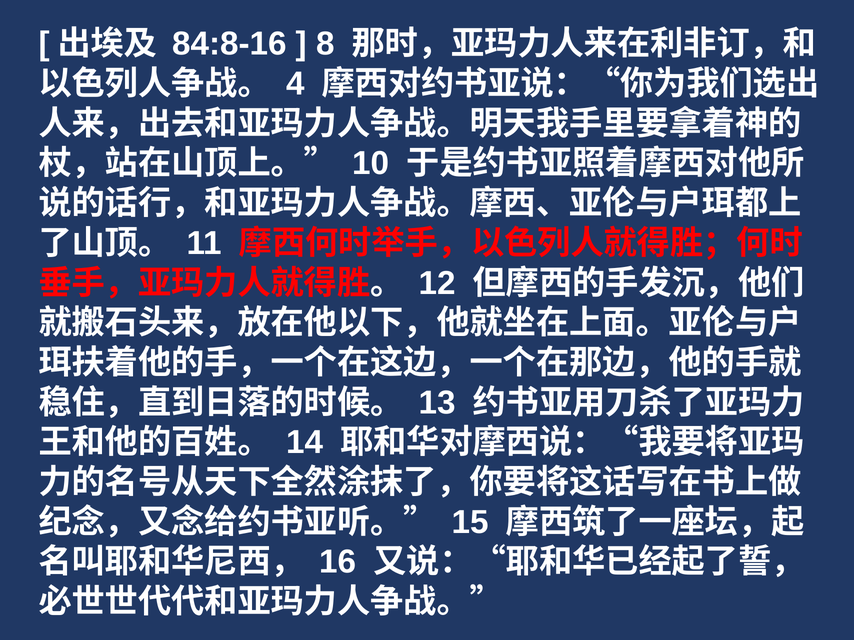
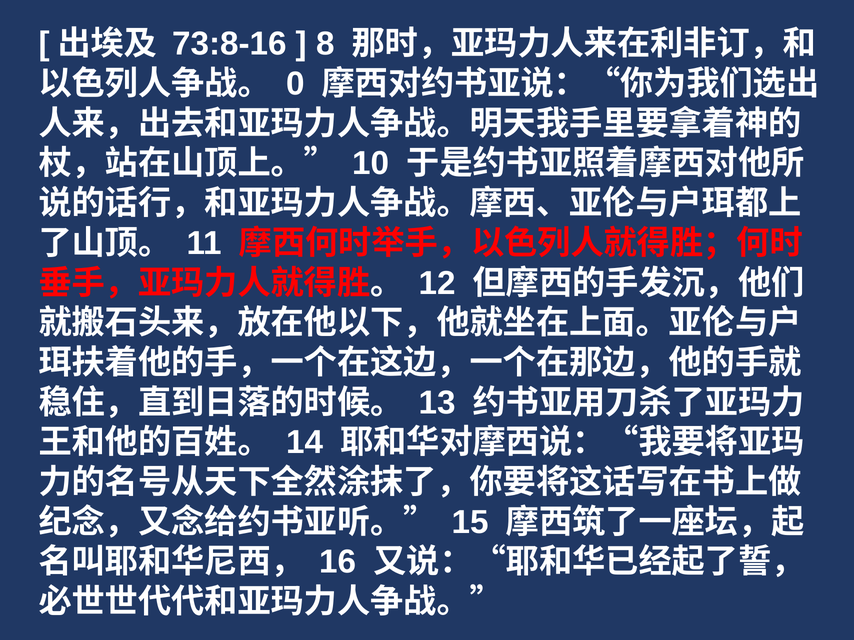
84:8-16: 84:8-16 -> 73:8-16 (230, 44)
4: 4 -> 0 (295, 84)
